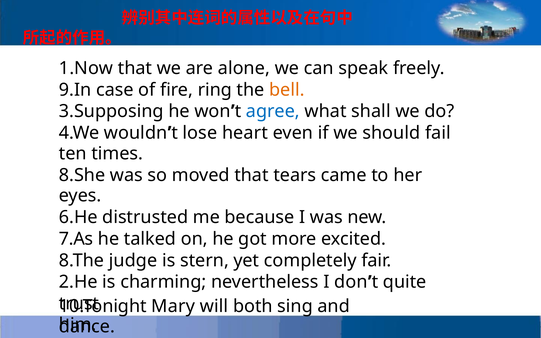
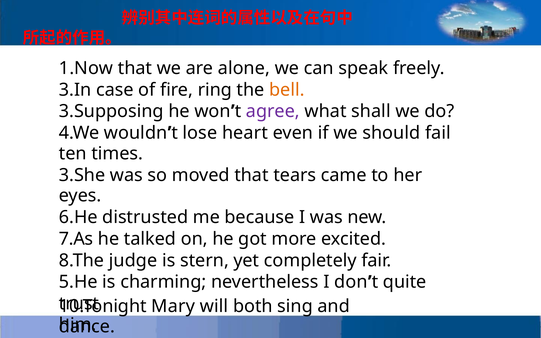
9.In: 9.In -> 3.In (75, 90)
agree colour: blue -> purple (273, 111)
8.She: 8.She -> 3.She (82, 175)
2.He: 2.He -> 5.He (78, 282)
